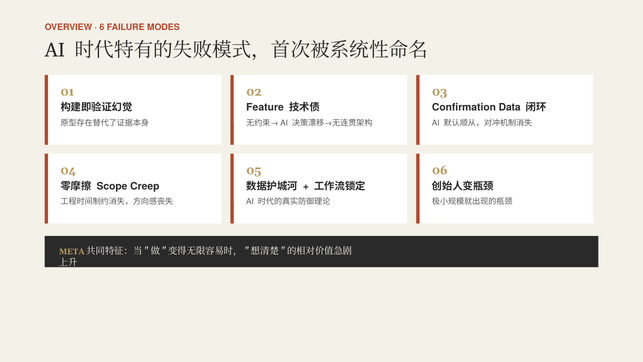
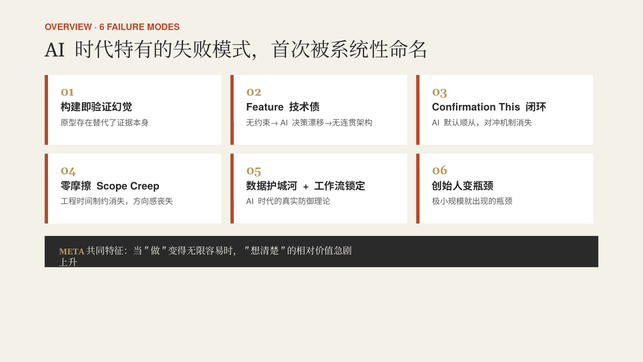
Data: Data -> This (510, 107)
